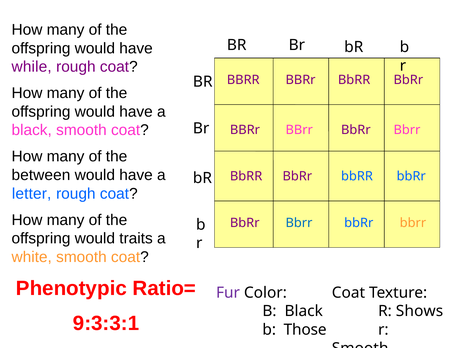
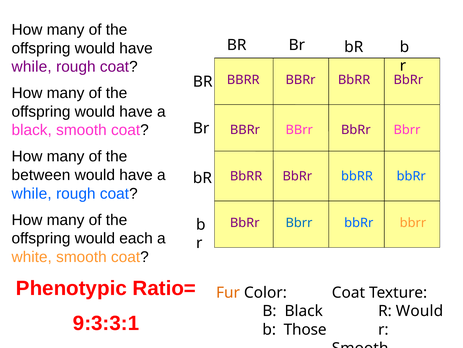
letter: letter -> while (32, 193)
traits: traits -> each (136, 238)
Fur colour: purple -> orange (228, 292)
R Shows: Shows -> Would (419, 311)
